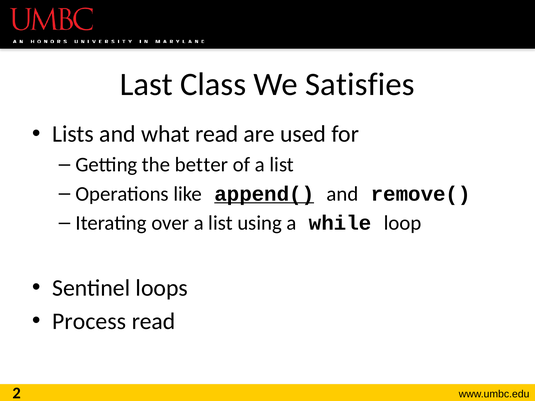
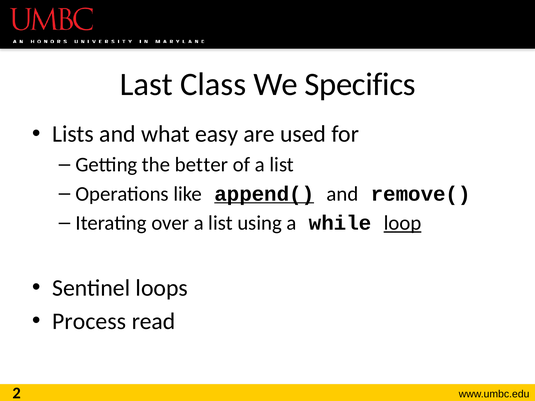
Satisfies: Satisfies -> Specifics (360, 84)
what read: read -> easy (217, 134)
loop underline: none -> present (403, 223)
